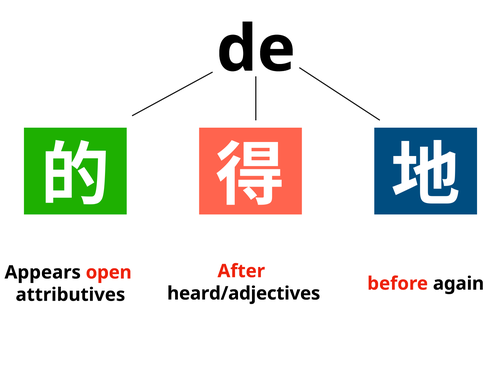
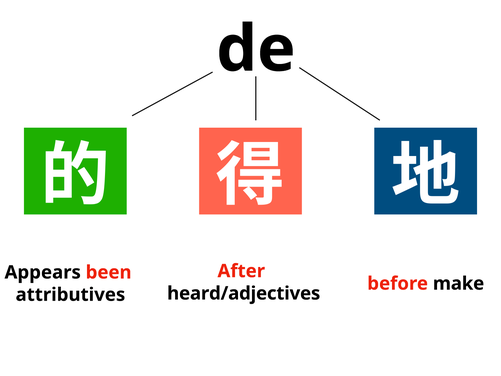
open: open -> been (109, 272)
again: again -> make (459, 283)
